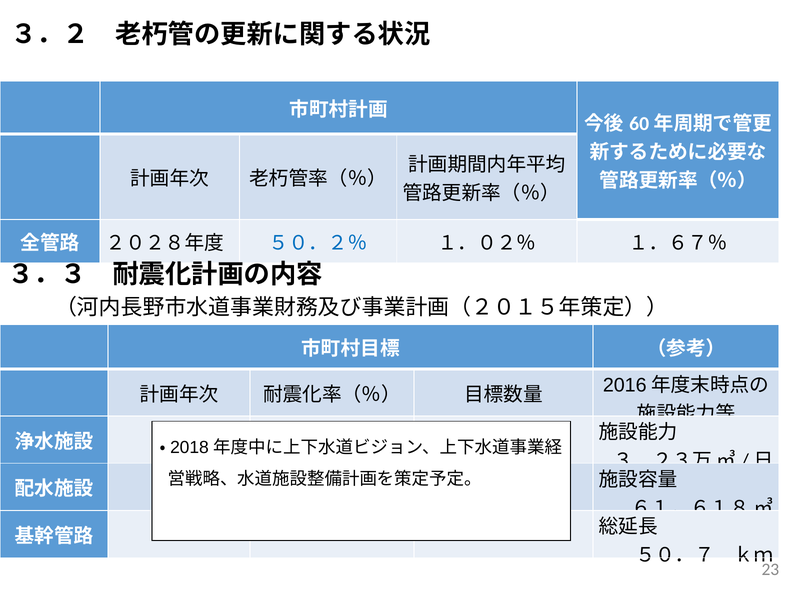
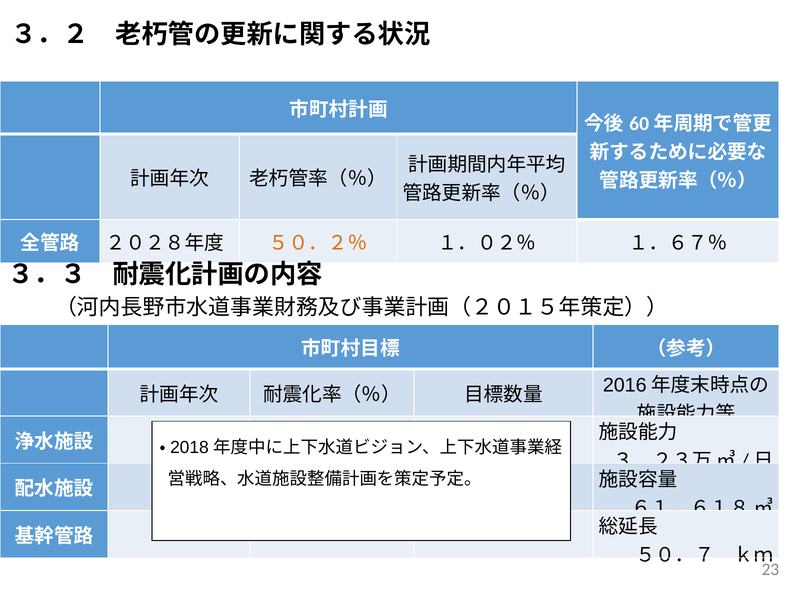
５０．２％ colour: blue -> orange (318, 243)
